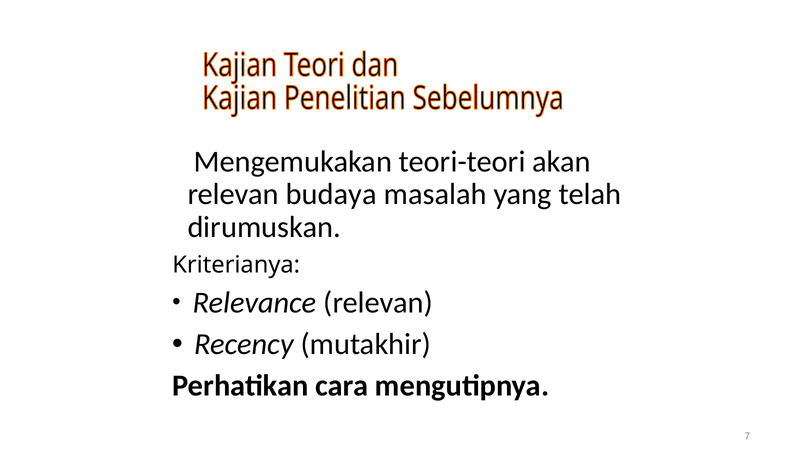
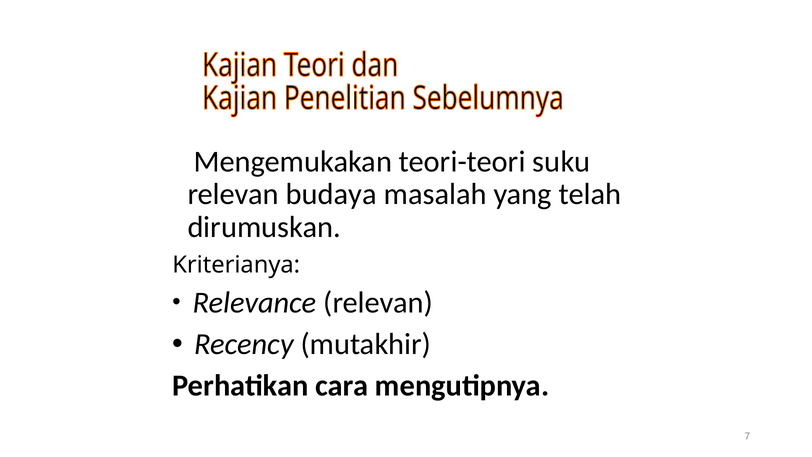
akan: akan -> suku (561, 161)
